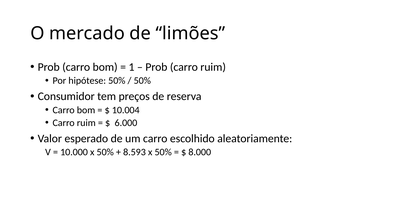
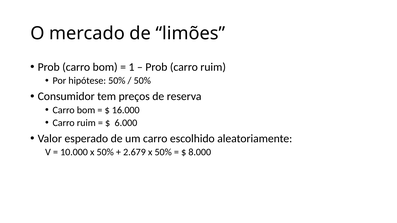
10.004: 10.004 -> 16.000 (126, 110)
8.593: 8.593 -> 2.679 (134, 152)
